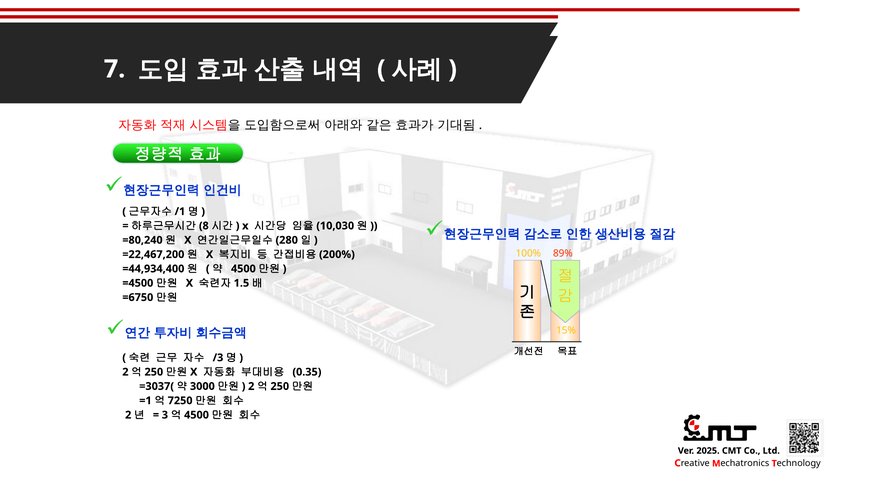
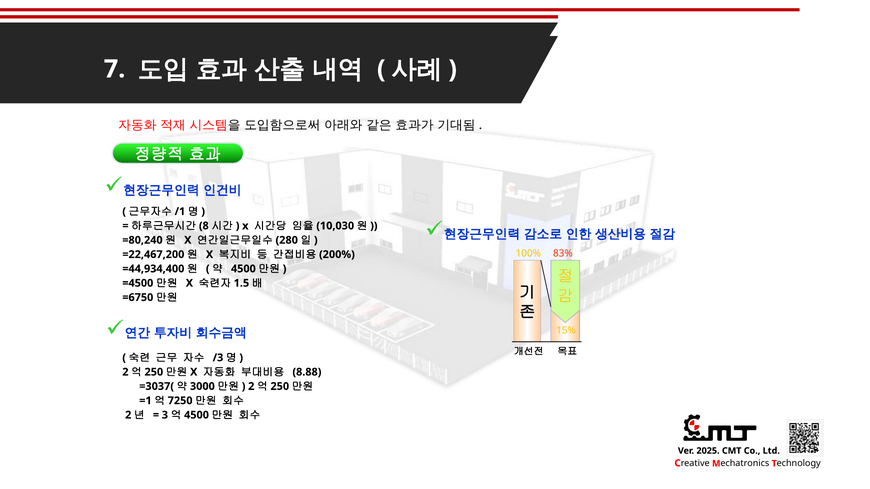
89%: 89% -> 83% (563, 254)
0.35: 0.35 -> 8.88 (307, 372)
